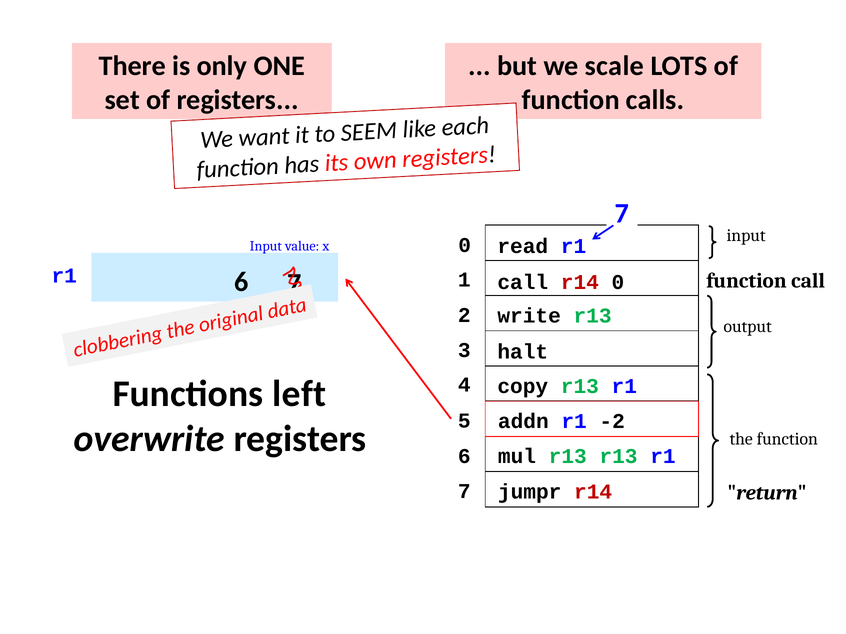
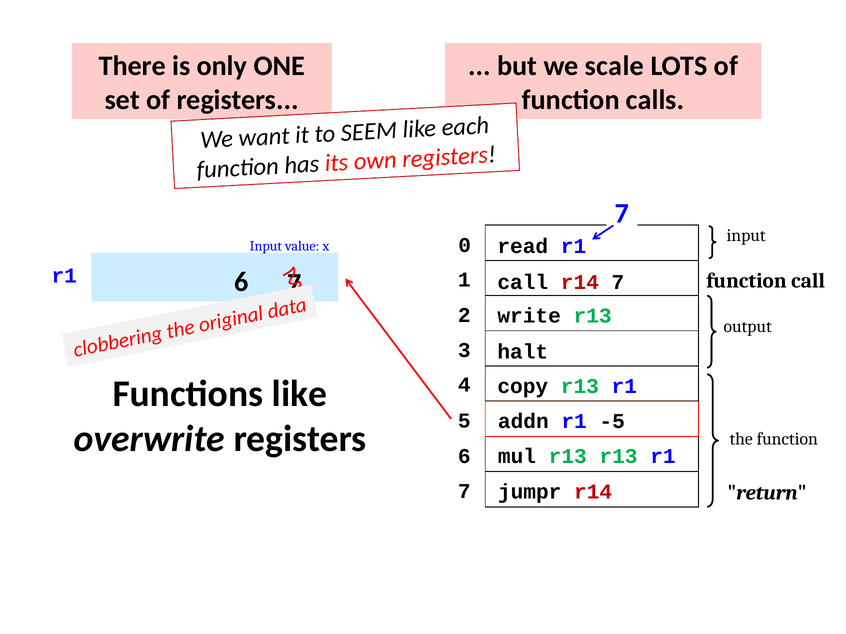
r14 0: 0 -> 7 (618, 282)
Functions left: left -> like (300, 394)
-2: -2 -> -5 (612, 421)
